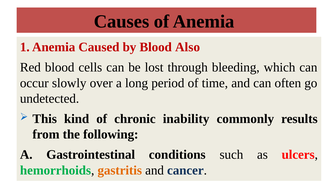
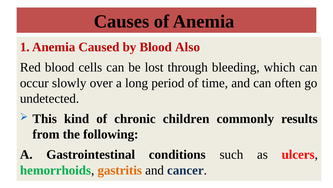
inability: inability -> children (186, 118)
